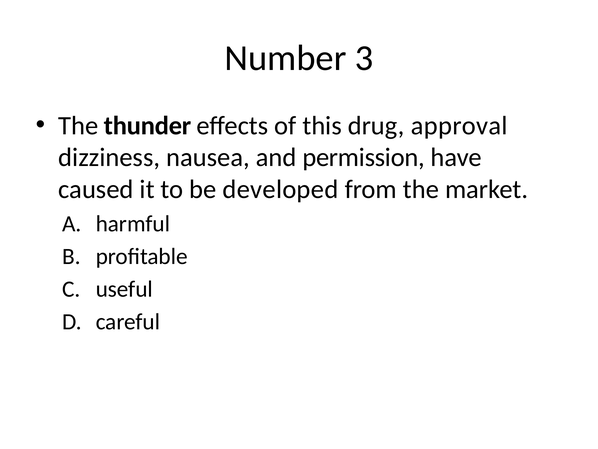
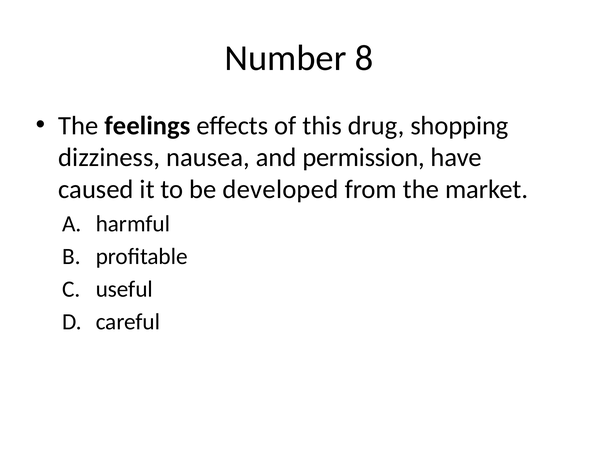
3: 3 -> 8 (364, 58)
thunder: thunder -> feelings (148, 125)
approval: approval -> shopping (459, 125)
